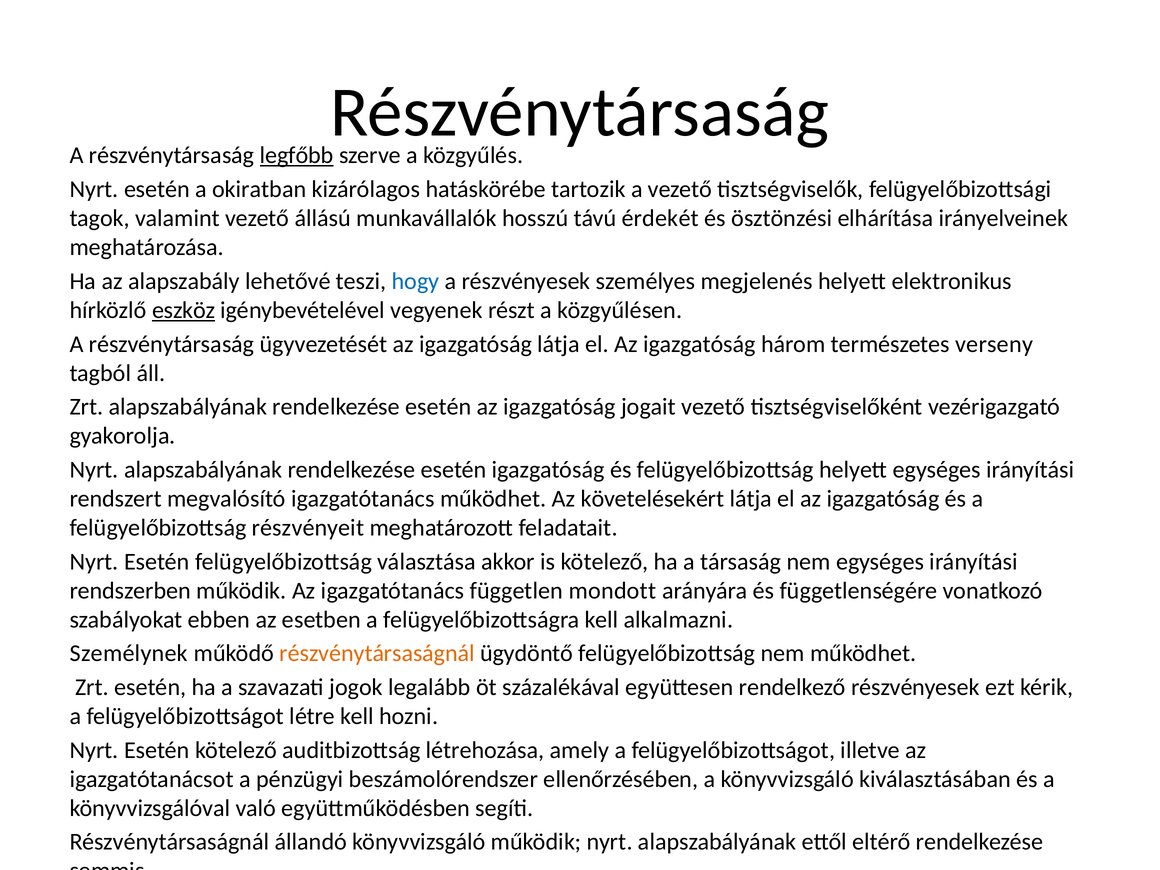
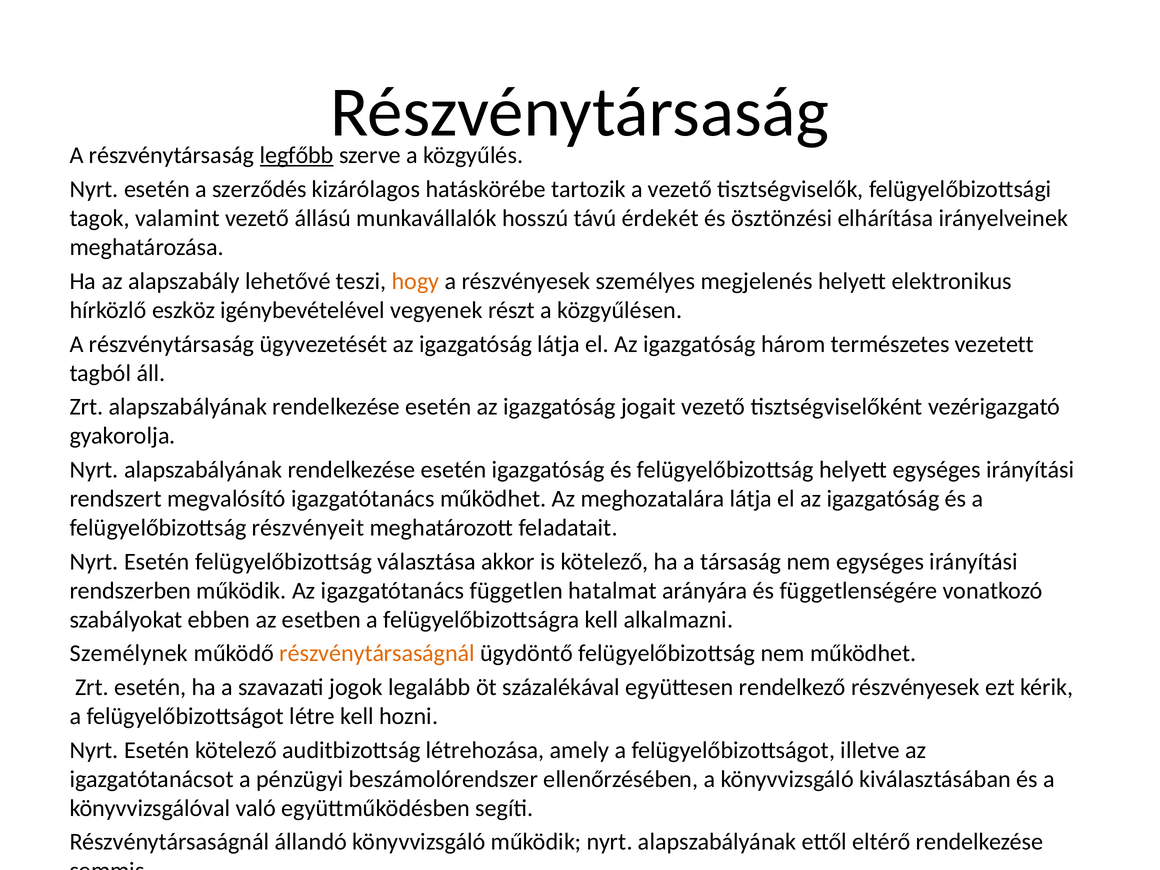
okiratban: okiratban -> szerződés (259, 189)
hogy colour: blue -> orange (415, 281)
eszköz underline: present -> none (184, 310)
verseny: verseny -> vezetett (994, 344)
követelésekért: követelésekért -> meghozatalára (653, 499)
mondott: mondott -> hatalmat (613, 591)
